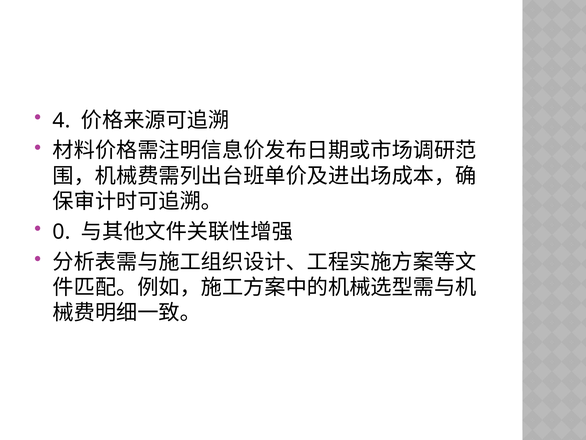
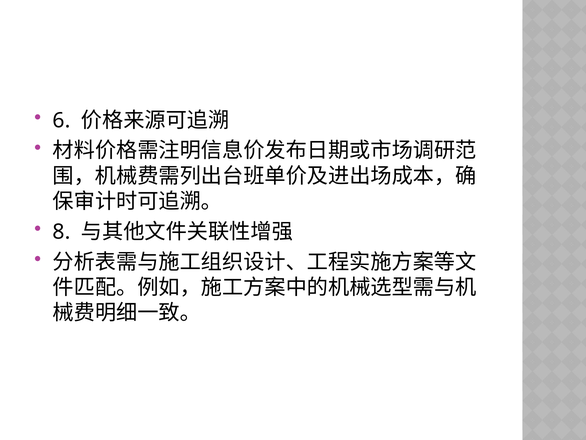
4: 4 -> 6 (62, 120)
0: 0 -> 8 (62, 232)
